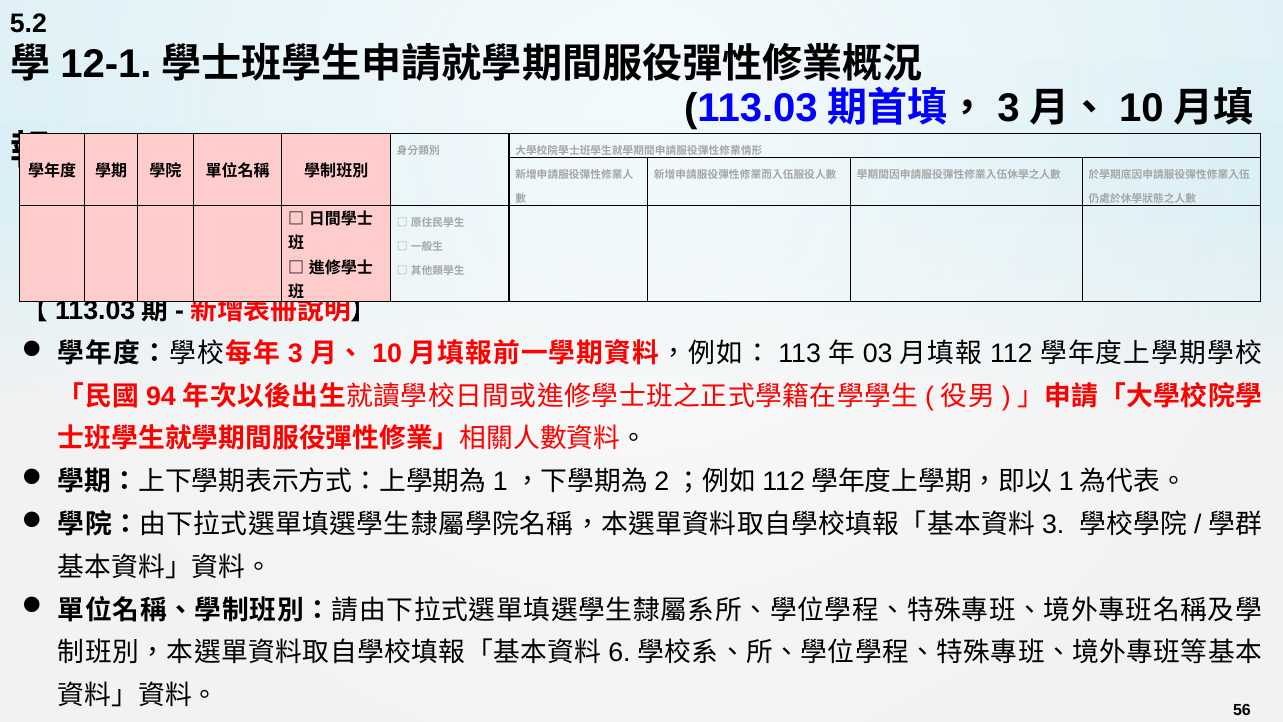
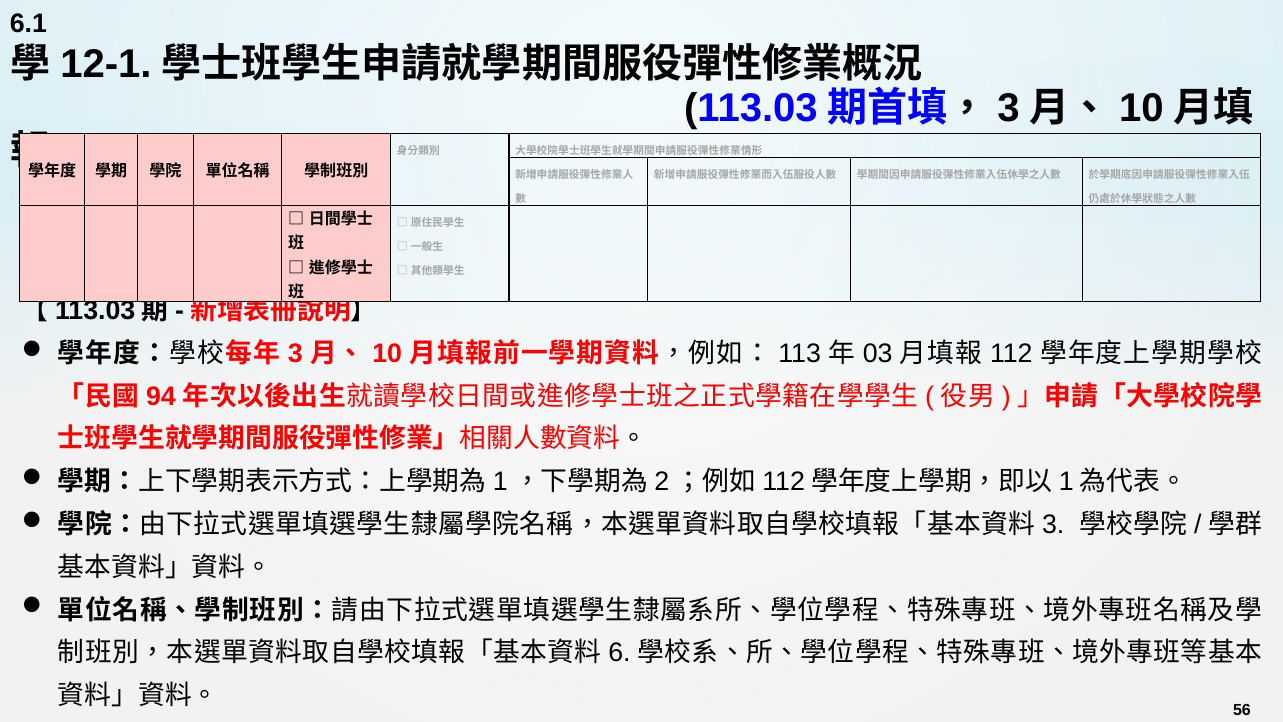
5.2: 5.2 -> 6.1 (28, 23)
